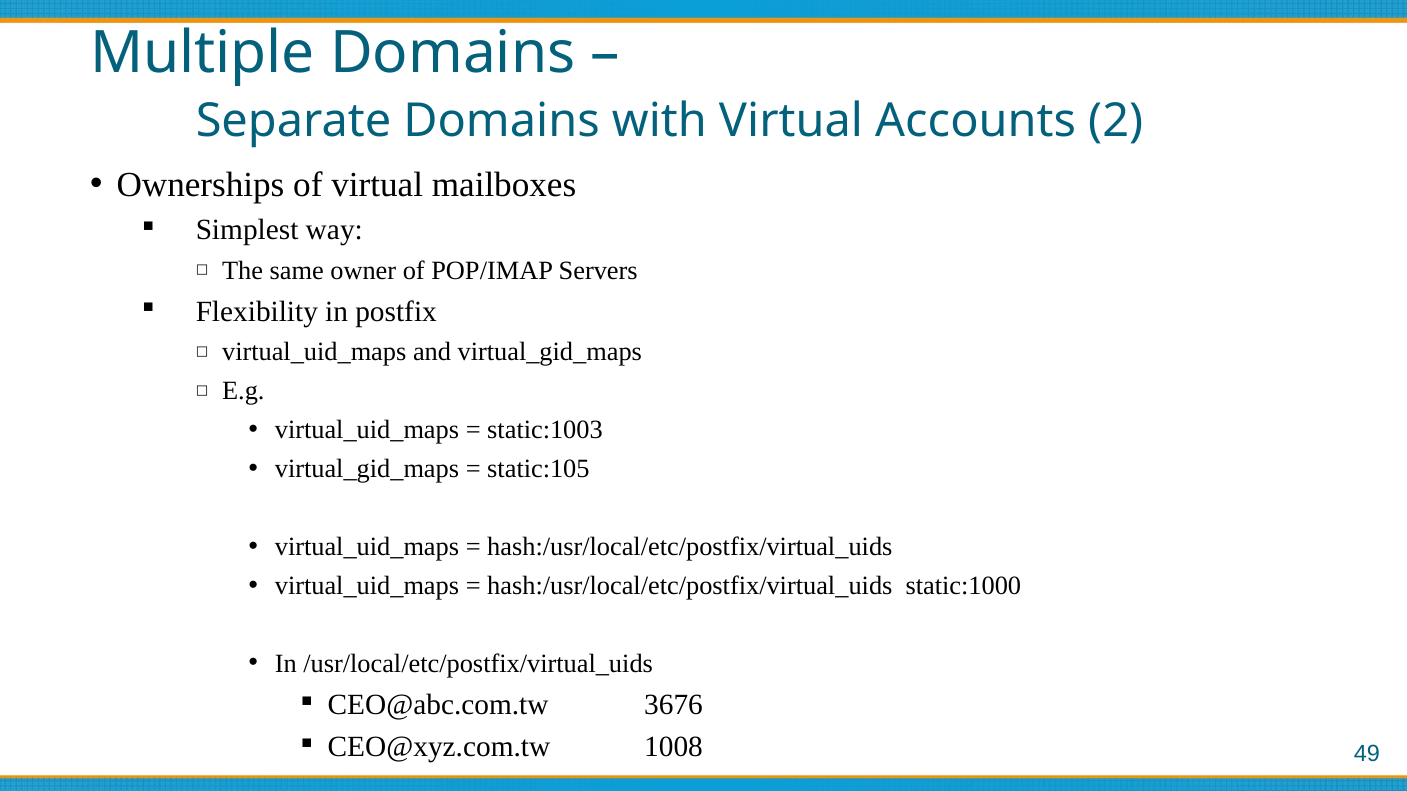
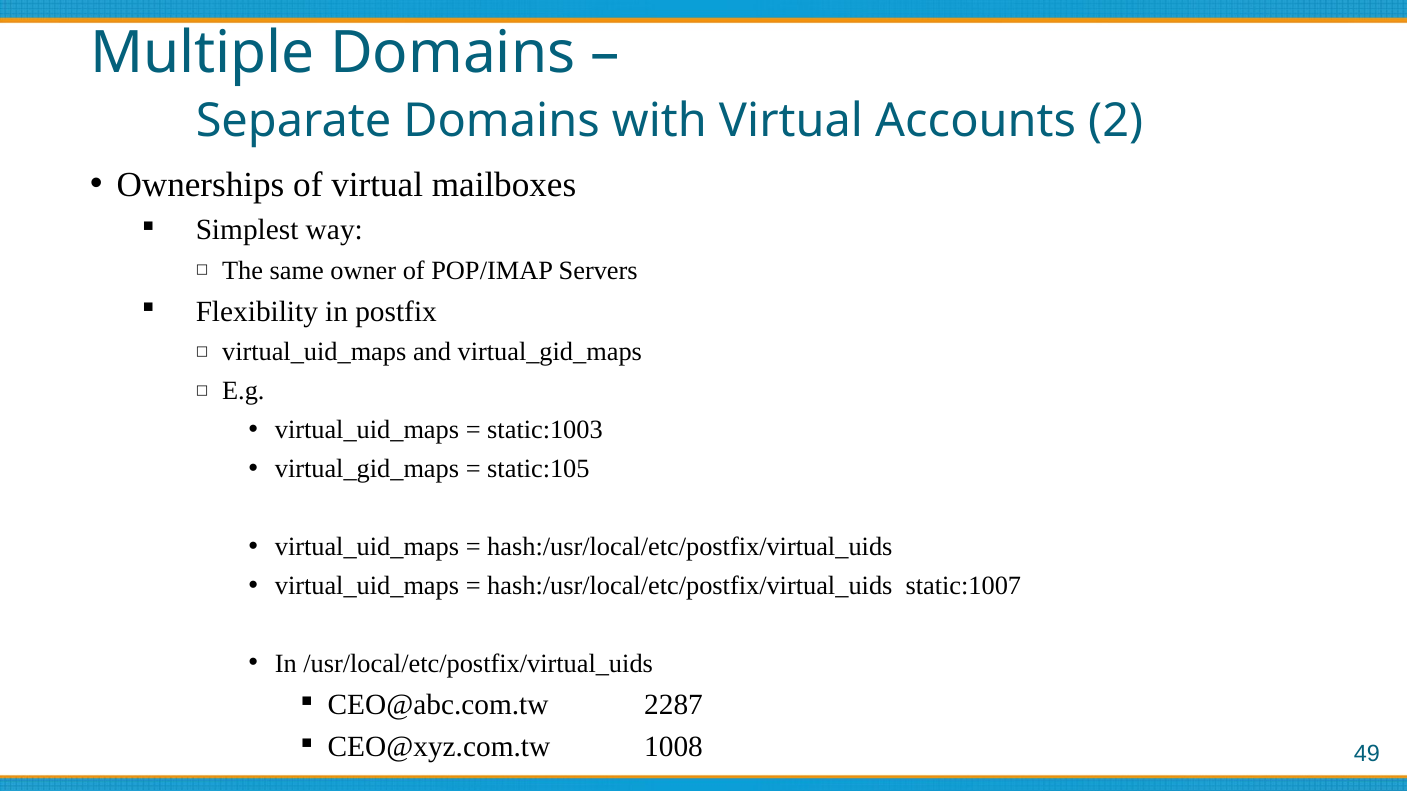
static:1000: static:1000 -> static:1007 (963, 586)
3676: 3676 -> 2287 (674, 705)
